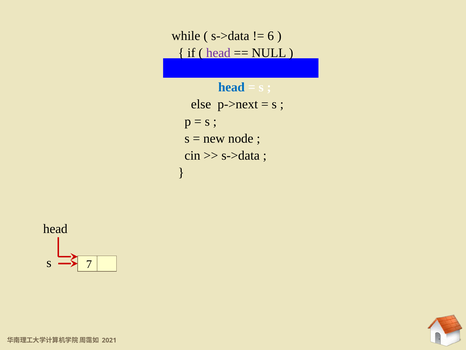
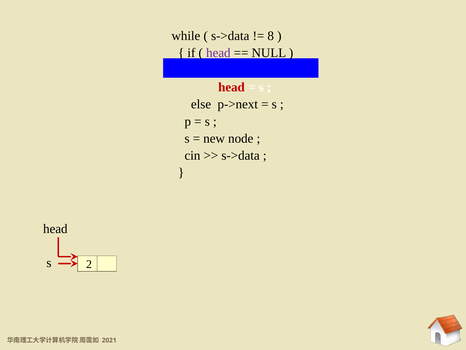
6: 6 -> 8 (271, 36)
head colour: blue -> red (231, 87)
7: 7 -> 2 (89, 264)
